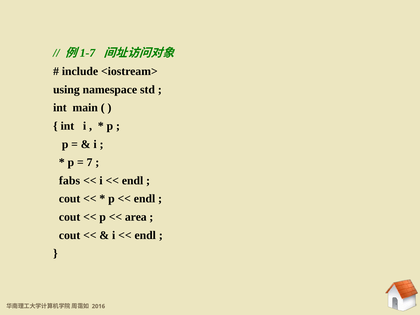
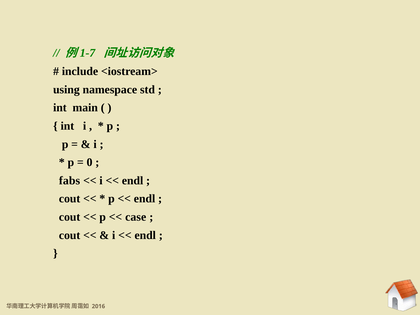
7: 7 -> 0 (90, 162)
area: area -> case (136, 217)
